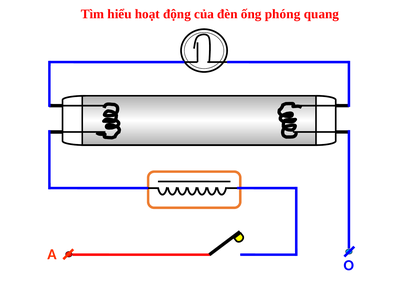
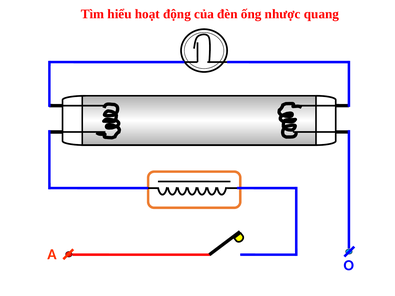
phóng: phóng -> nhược (283, 14)
